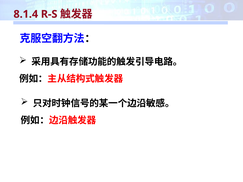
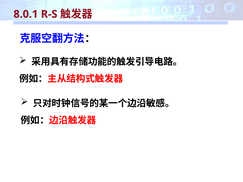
8.1.4: 8.1.4 -> 8.0.1 (26, 14)
